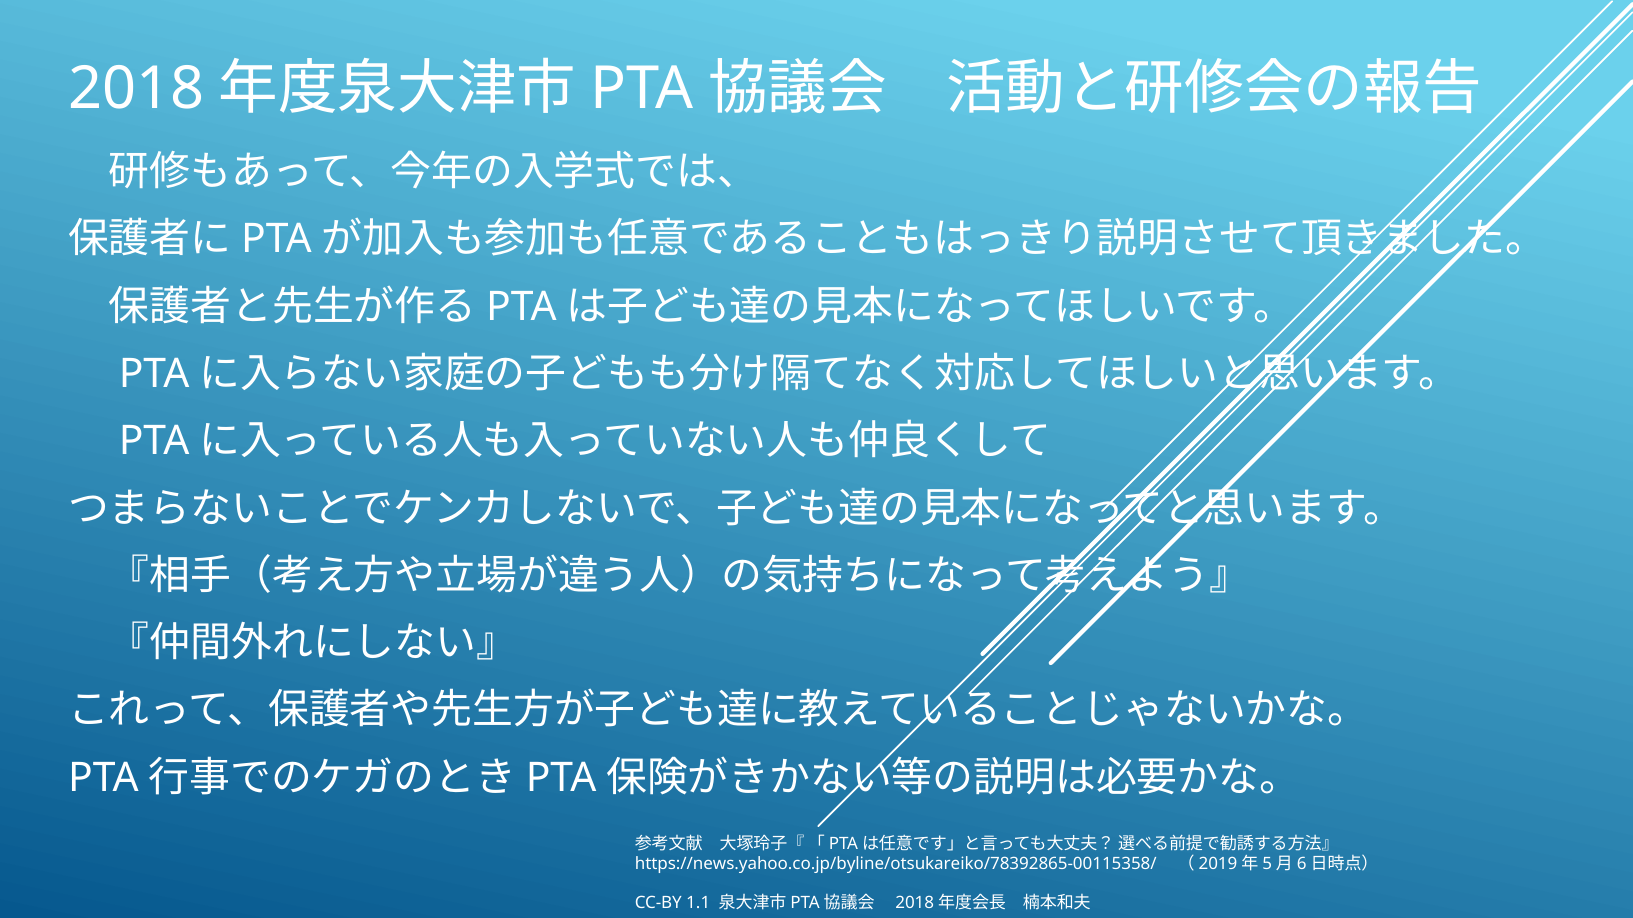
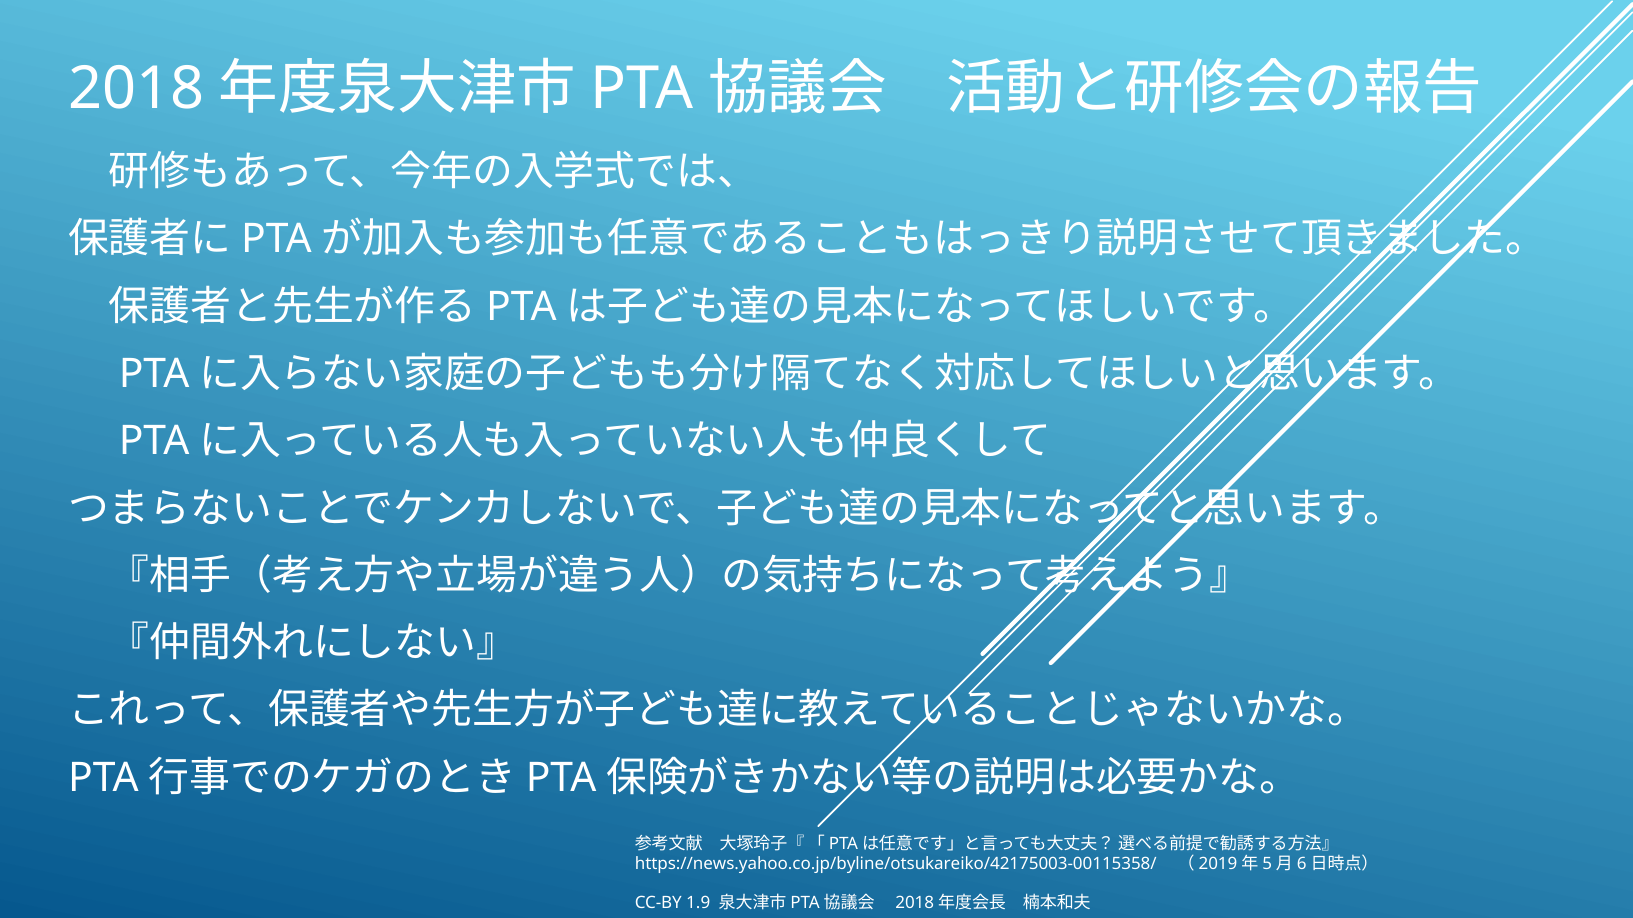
https://news.yahoo.co.jp/byline/otsukareiko/78392865-00115358/: https://news.yahoo.co.jp/byline/otsukareiko/78392865-00115358/ -> https://news.yahoo.co.jp/byline/otsukareiko/42175003-00115358/ (896, 865)
1.1: 1.1 -> 1.9 (698, 904)
